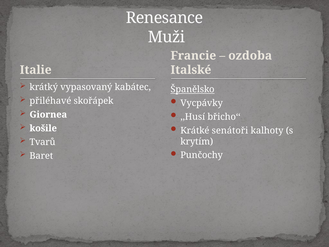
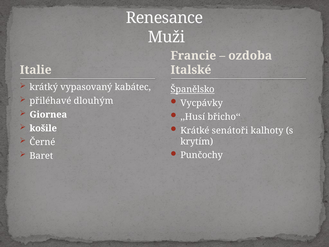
skořápek: skořápek -> dlouhým (94, 101)
Tvarů: Tvarů -> Černé (42, 142)
